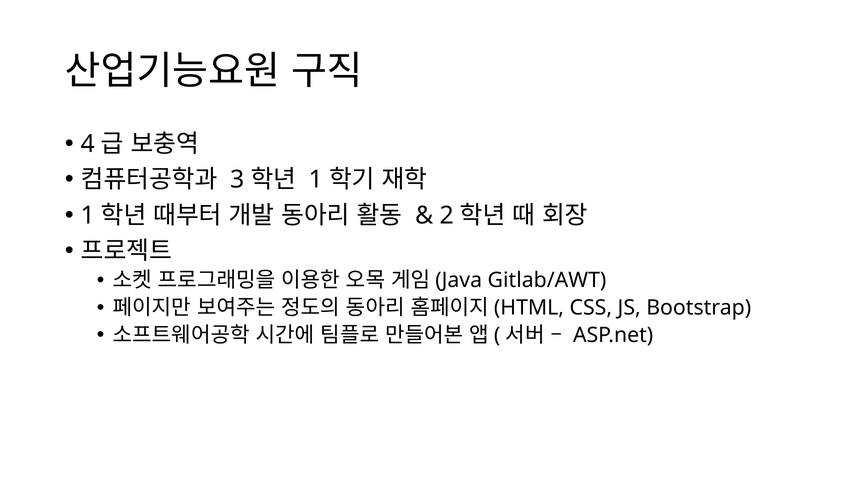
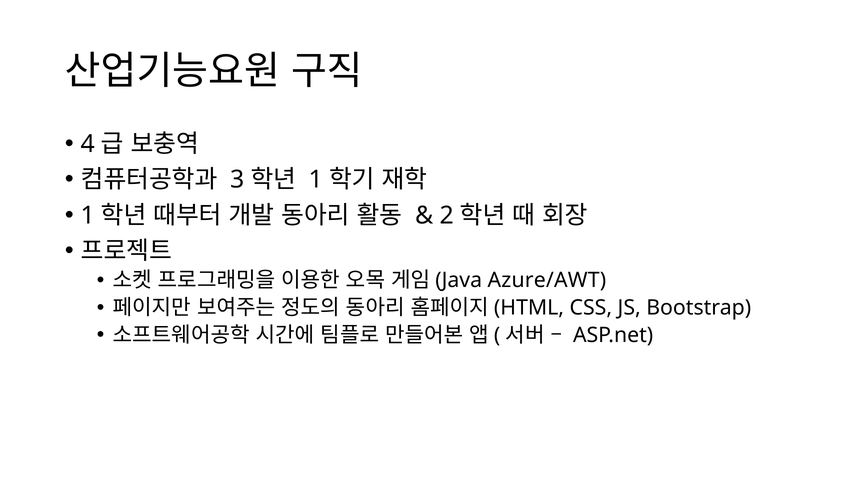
Gitlab/AWT: Gitlab/AWT -> Azure/AWT (547, 280)
